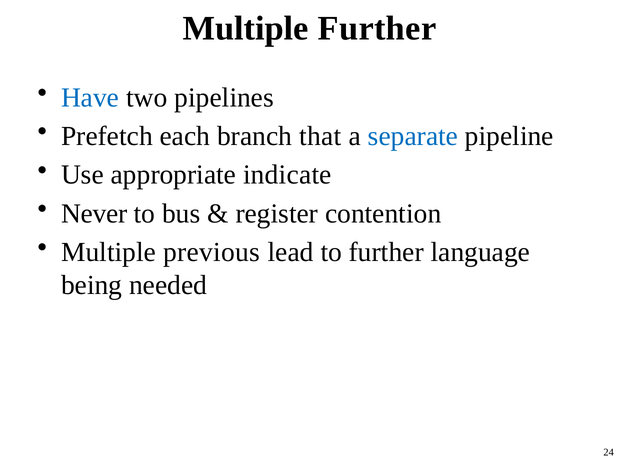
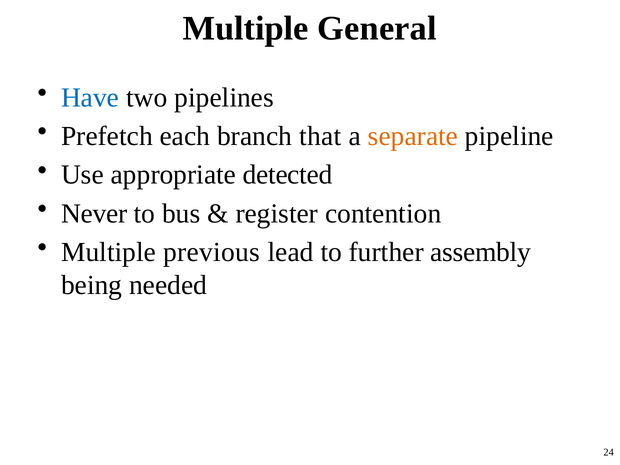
Multiple Further: Further -> General (377, 28)
separate colour: blue -> orange (413, 136)
indicate: indicate -> detected (288, 175)
language: language -> assembly (481, 252)
